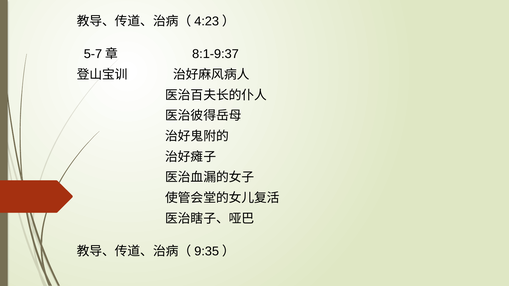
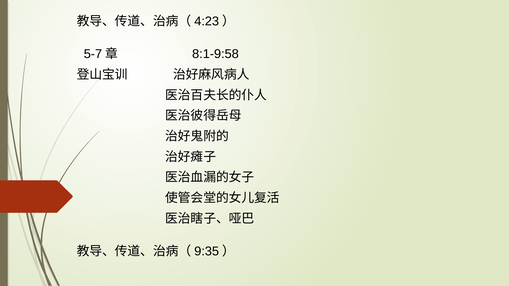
8:1-9:37: 8:1-9:37 -> 8:1-9:58 (215, 54)
